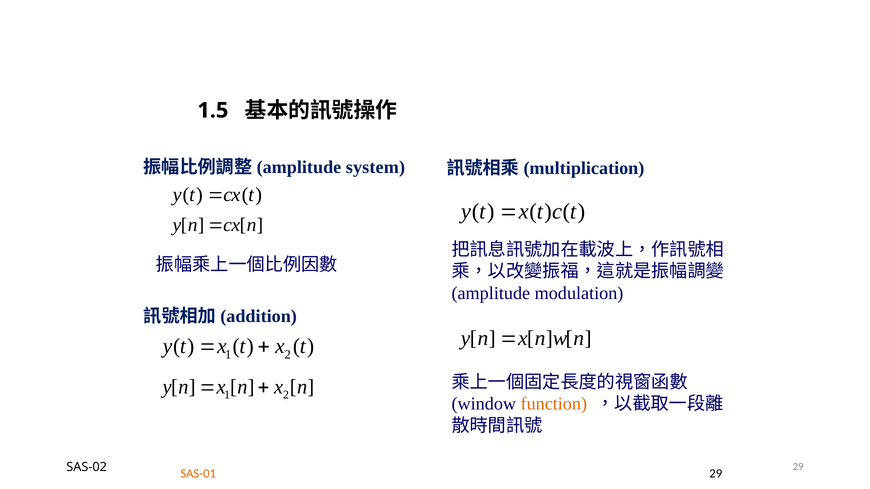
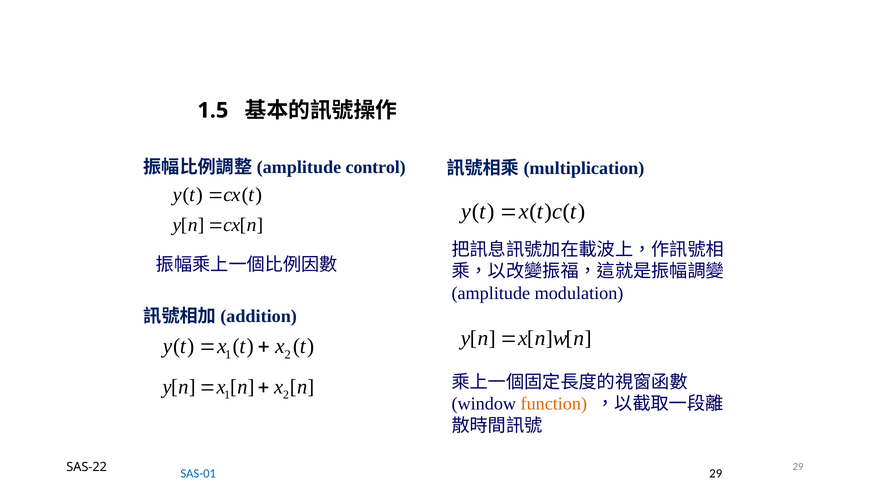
system: system -> control (376, 168)
SAS-02: SAS-02 -> SAS-22 (87, 467)
SAS-01 colour: orange -> blue (198, 474)
